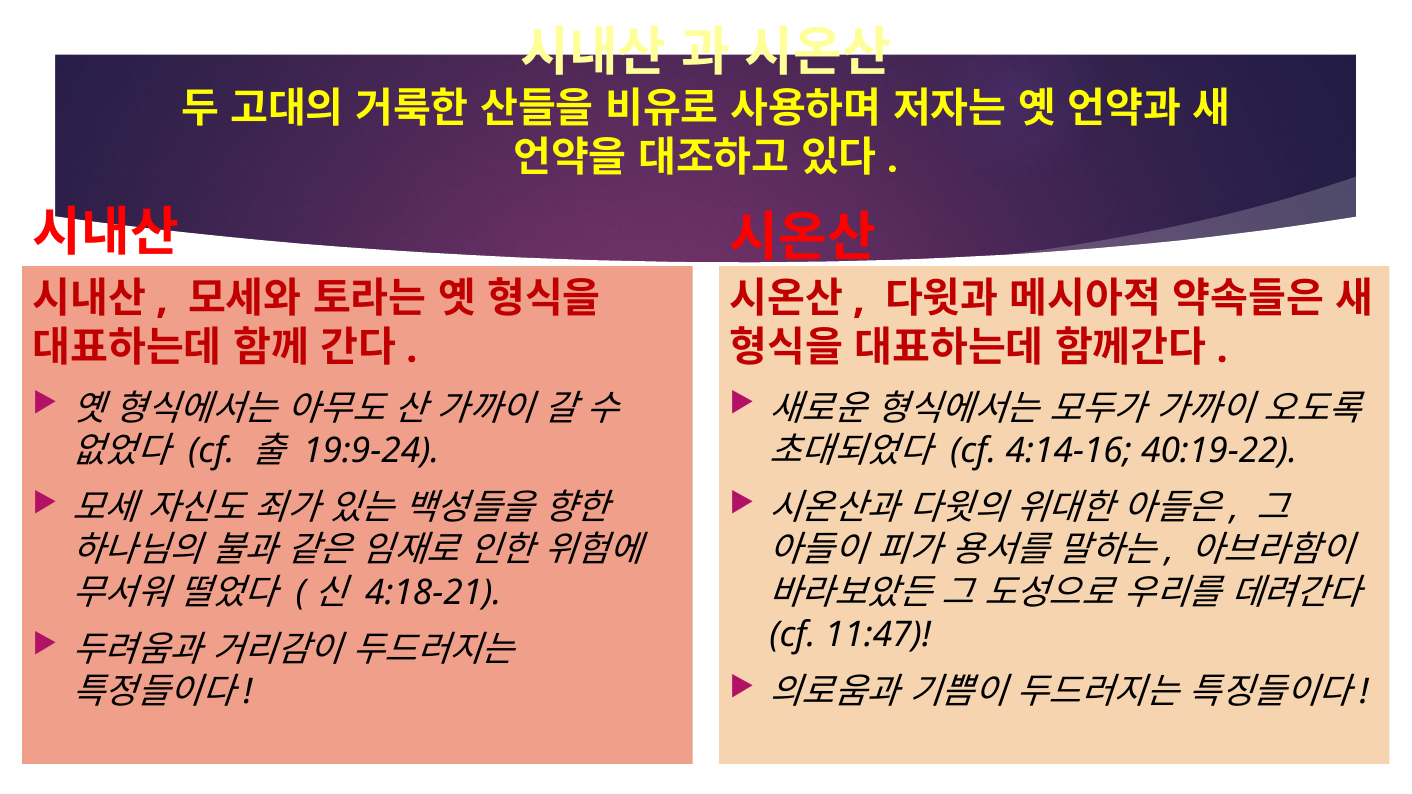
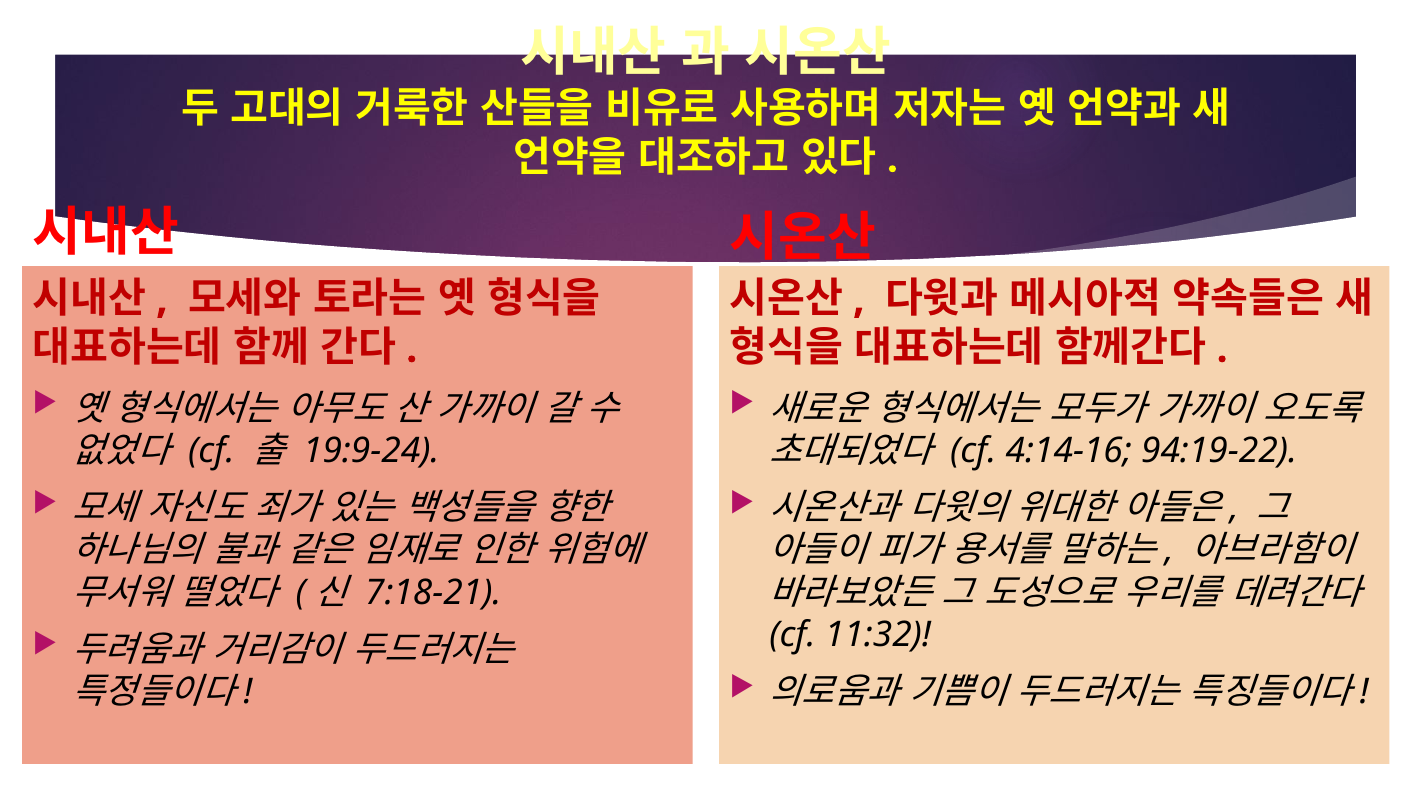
40:19-22: 40:19-22 -> 94:19-22 (1219, 451)
4:18-21: 4:18-21 -> 7:18-21 (433, 593)
11:47: 11:47 -> 11:32 (878, 635)
